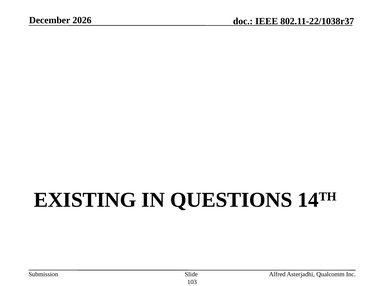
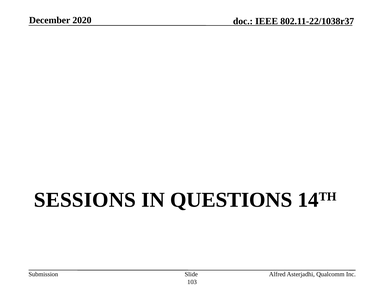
2026: 2026 -> 2020 (82, 20)
EXISTING: EXISTING -> SESSIONS (85, 200)
